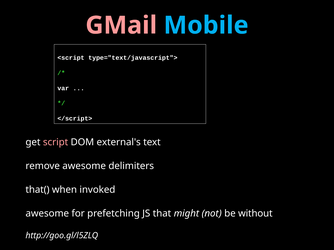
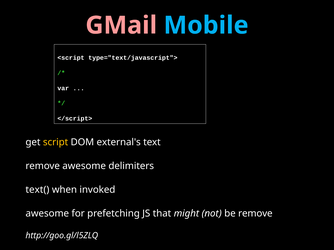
script colour: pink -> yellow (56, 142)
that(: that( -> text( (37, 190)
be without: without -> remove (255, 214)
